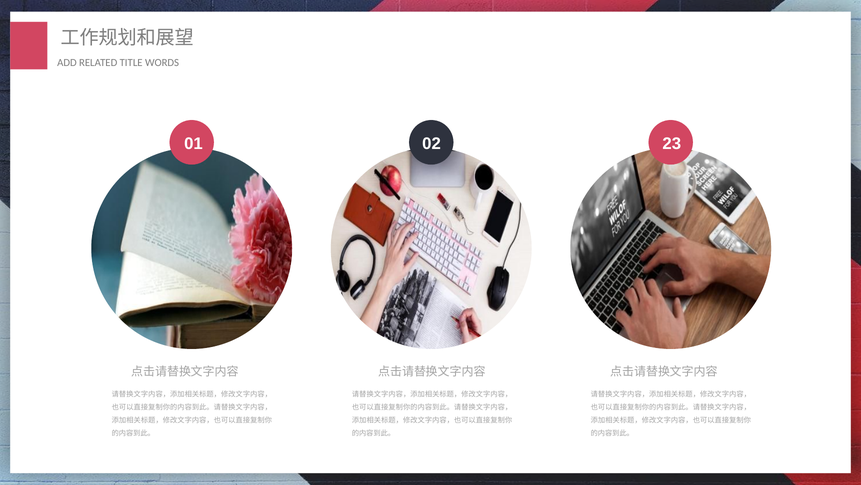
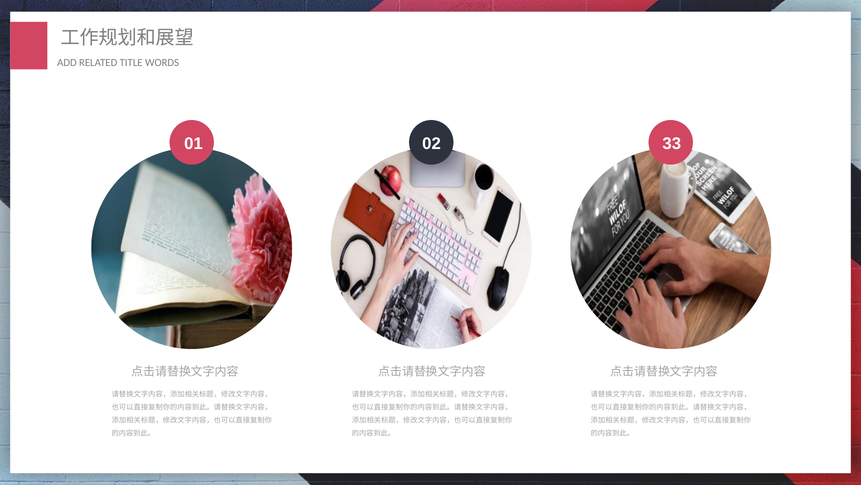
23: 23 -> 33 (672, 143)
